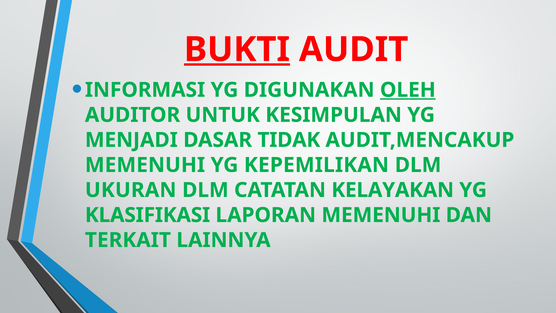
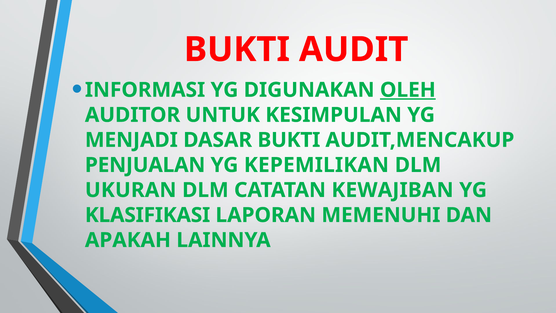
BUKTI underline: present -> none (237, 49)
DASAR TIDAK: TIDAK -> BUKTI (289, 140)
MEMENUHI: MEMENUHI -> PENJUALAN (145, 165)
KELAYAKAN: KELAYAKAN -> KEWAJIBAN (392, 190)
TERKAIT: TERKAIT -> APAKAH (128, 240)
